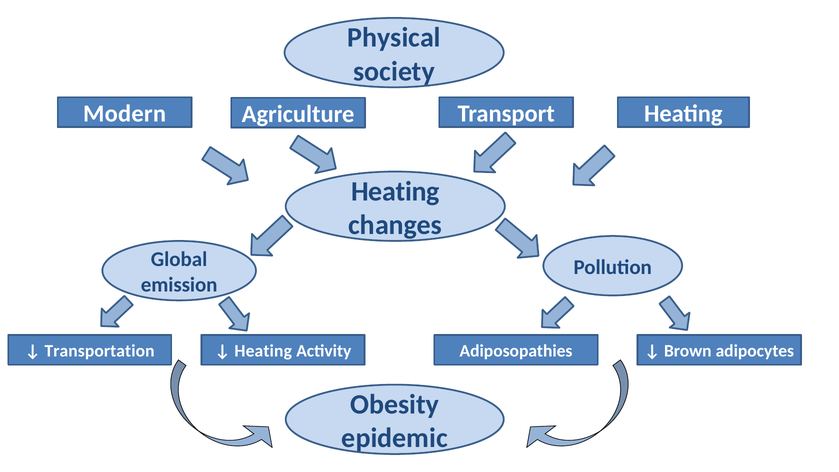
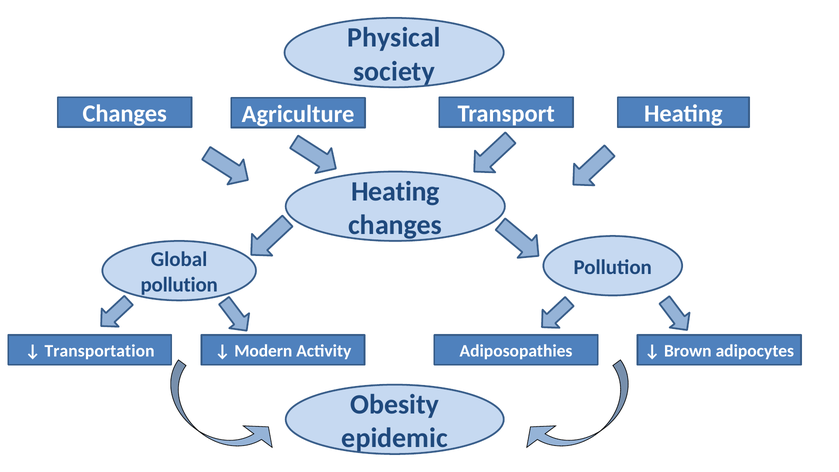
Modern: Modern -> Changes (125, 114)
emission: emission -> pollution (179, 285)
Heating: Heating -> Modern (263, 351)
